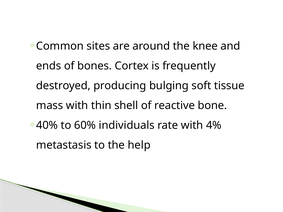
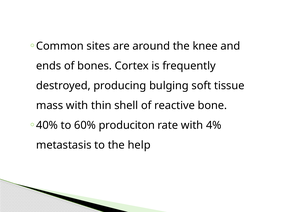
individuals: individuals -> produciton (127, 125)
